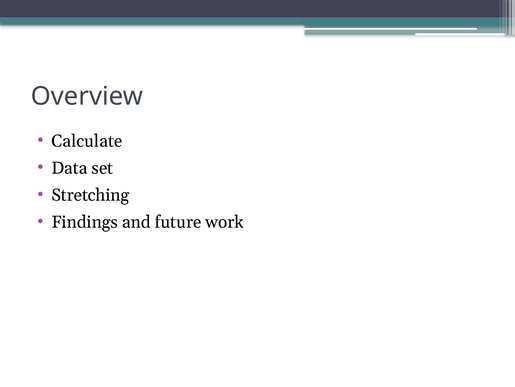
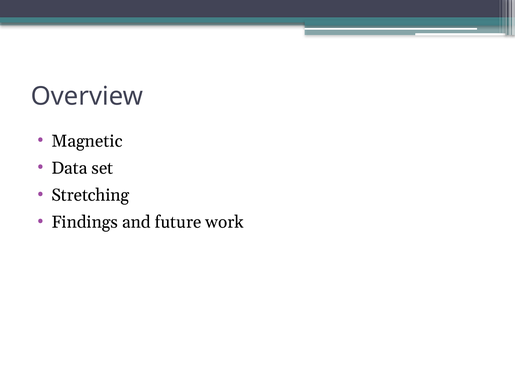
Calculate: Calculate -> Magnetic (87, 141)
